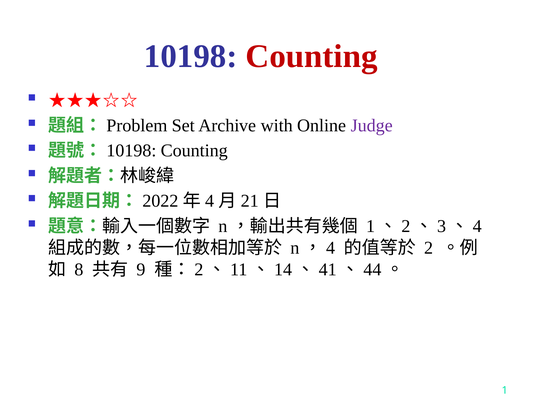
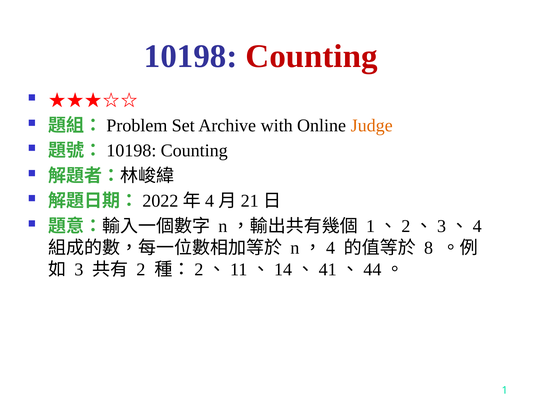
Judge colour: purple -> orange (372, 125)
2: 2 -> 8 (429, 248)
8: 8 -> 3 (79, 269)
9: 9 -> 2 (141, 269)
